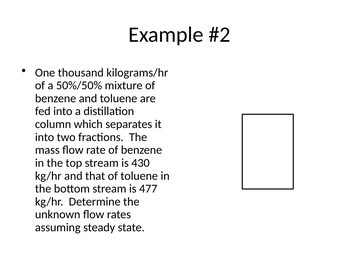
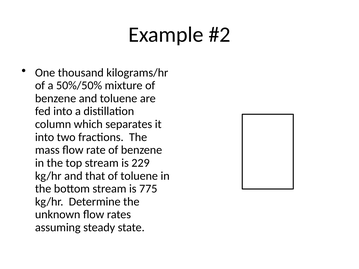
430: 430 -> 229 (141, 163)
477: 477 -> 775 (148, 189)
